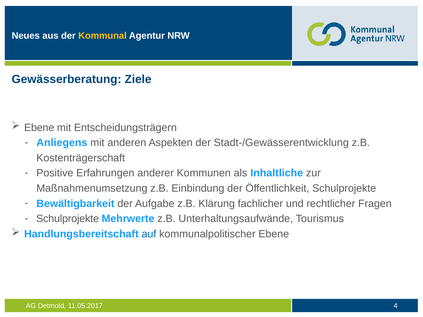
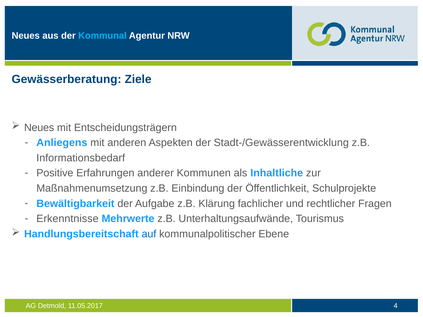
Kommunal colour: yellow -> light blue (103, 36)
Ebene: Ebene -> Neues (39, 128)
Kostenträgerschaft: Kostenträgerschaft -> Informationsbedarf (81, 158)
Schulprojekte: Schulprojekte -> Erkenntnisse (67, 219)
